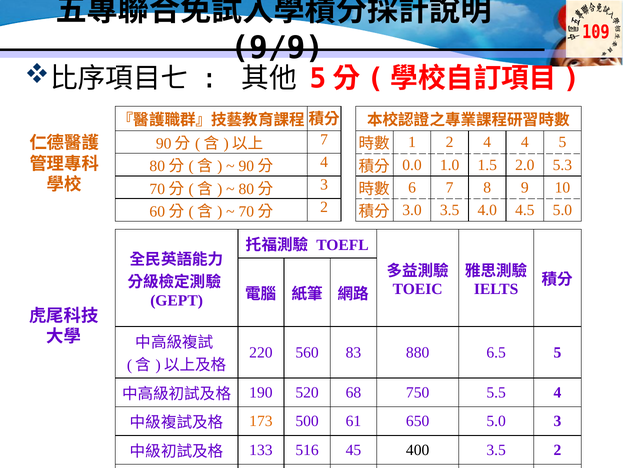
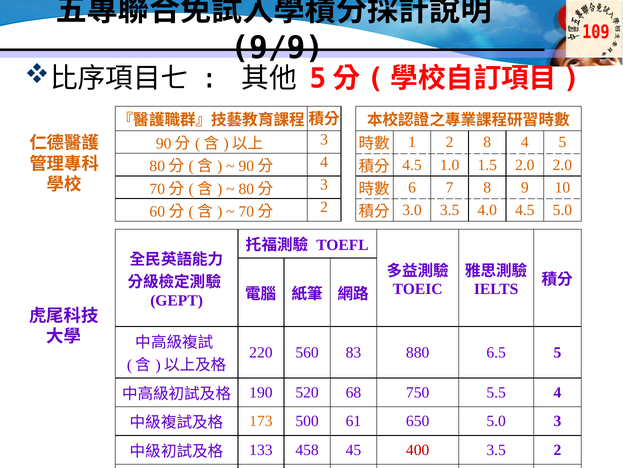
7: 7 -> 3 (324, 139)
2 4: 4 -> 8 (487, 142)
0.0: 0.0 -> 4.5 (412, 165)
2.0 5.3: 5.3 -> 2.0 (562, 165)
516: 516 -> 458 (307, 449)
400 colour: black -> red (418, 449)
